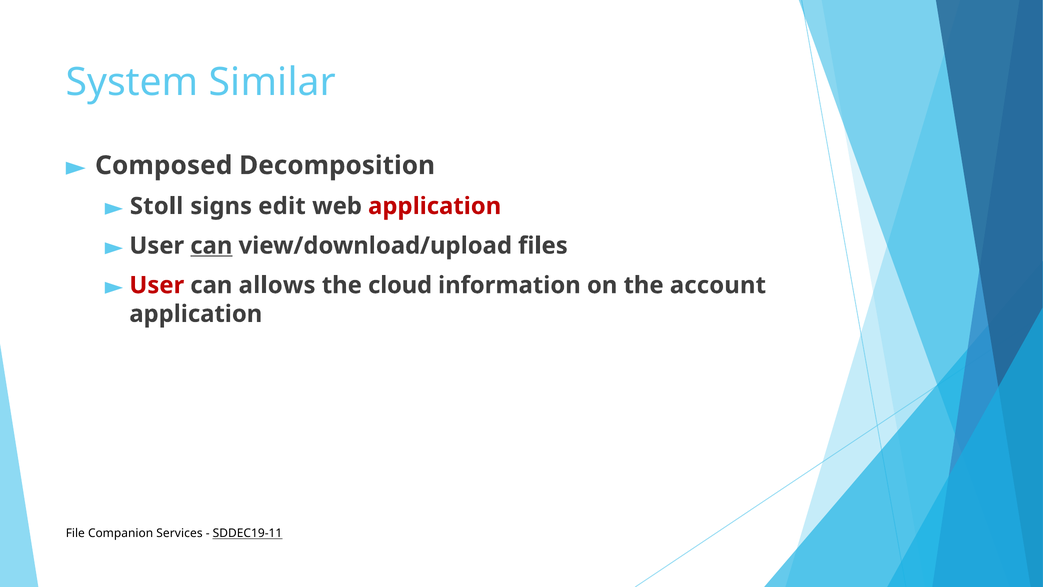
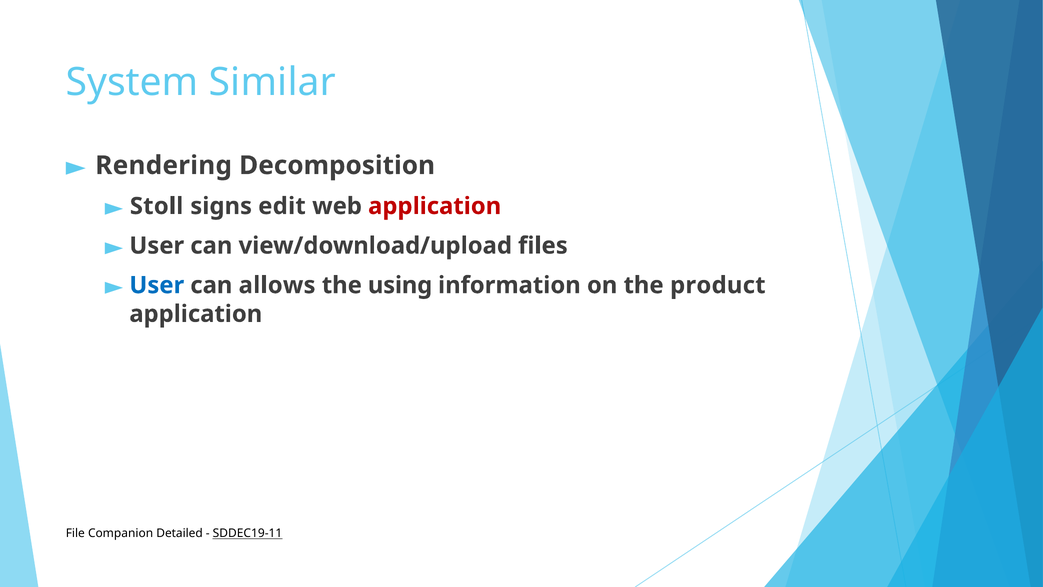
Composed: Composed -> Rendering (164, 165)
can underline: present -> none (211, 246)
User colour: red -> blue (157, 285)
cloud: cloud -> using (400, 285)
account: account -> product (718, 285)
Services: Services -> Detailed (180, 533)
